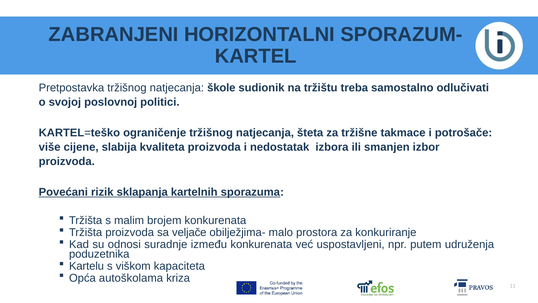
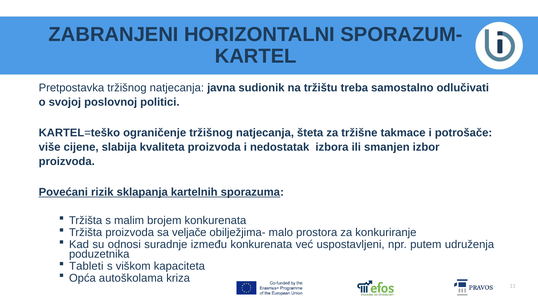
škole: škole -> javna (221, 88)
Kartelu: Kartelu -> Tableti (86, 266)
